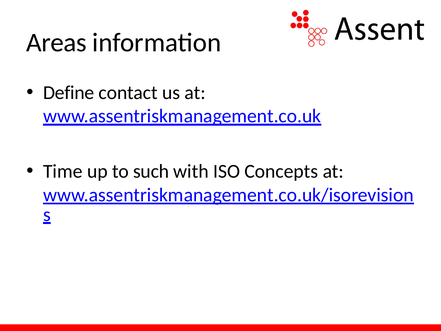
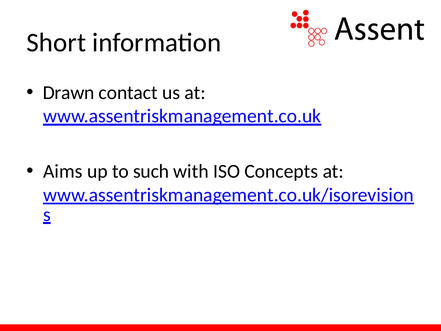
Areas: Areas -> Short (56, 43)
Define: Define -> Drawn (69, 93)
Time: Time -> Aims (63, 171)
